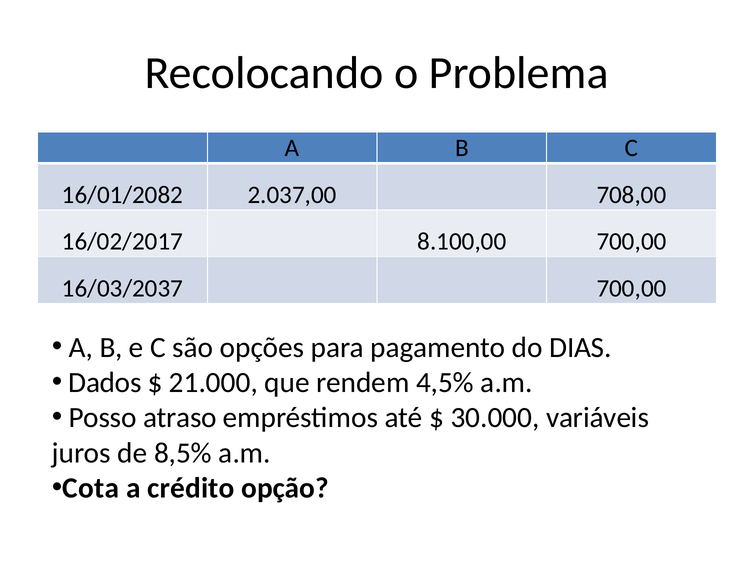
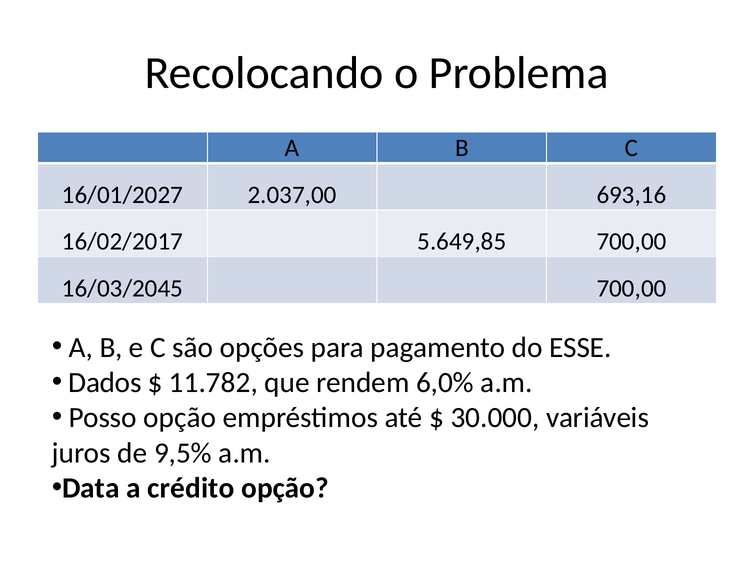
16/01/2082: 16/01/2082 -> 16/01/2027 (123, 195)
708,00: 708,00 -> 693,16 (631, 195)
8.100,00: 8.100,00 -> 5.649,85 (462, 242)
16/03/2037: 16/03/2037 -> 16/03/2045 (123, 289)
DIAS: DIAS -> ESSE (580, 348)
21.000: 21.000 -> 11.782 (213, 383)
4,5%: 4,5% -> 6,0% (445, 383)
Posso atraso: atraso -> opção (180, 418)
8,5%: 8,5% -> 9,5% (183, 453)
Cota: Cota -> Data (91, 488)
